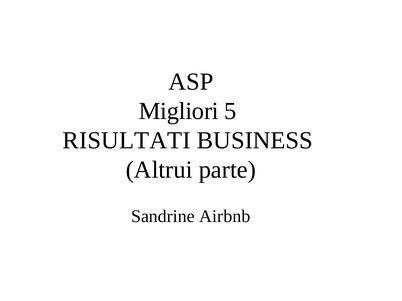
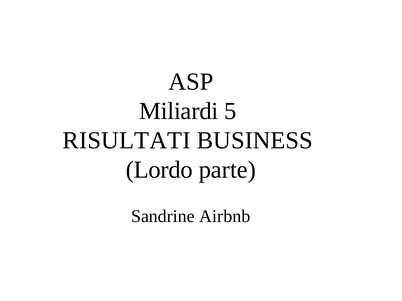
Migliori: Migliori -> Miliardi (179, 111)
Altrui: Altrui -> Lordo (159, 170)
